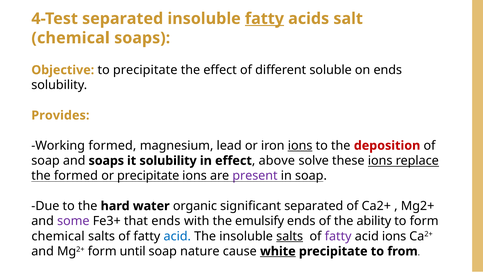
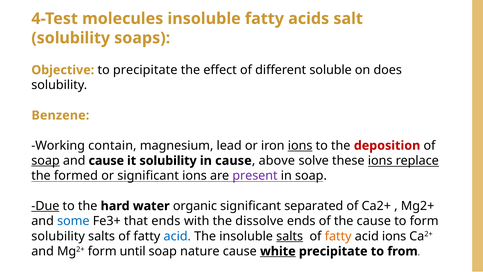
4-Test separated: separated -> molecules (123, 19)
fatty underline: present -> none (264, 19)
chemical: chemical -> solubility (71, 38)
on ends: ends -> does (388, 70)
Provides: Provides -> Benzene (60, 115)
Working formed: formed -> contain (112, 145)
soap underline: none -> present (46, 160)
and soaps: soaps -> cause (106, 160)
in effect: effect -> cause (233, 160)
or precipitate: precipitate -> significant (148, 176)
Due underline: none -> present (45, 206)
some colour: purple -> blue (73, 221)
emulsify: emulsify -> dissolve (259, 221)
the ability: ability -> cause (374, 221)
chemical: chemical -> solubility (58, 236)
fatty colour: purple -> orange (338, 236)
